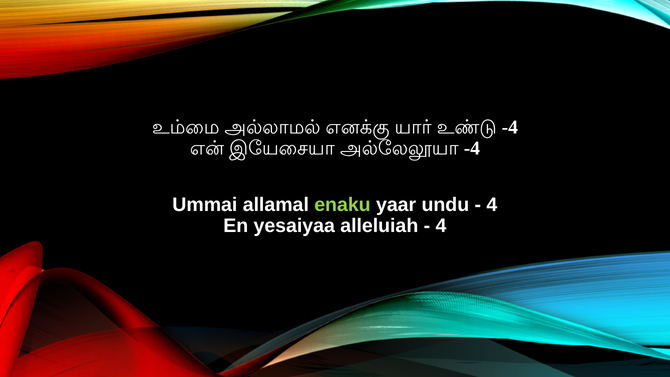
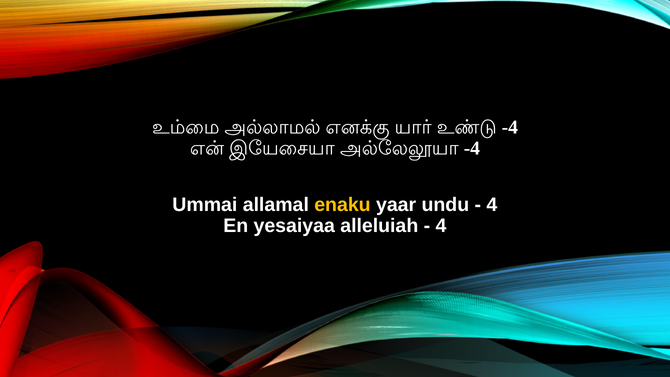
enaku colour: light green -> yellow (342, 205)
